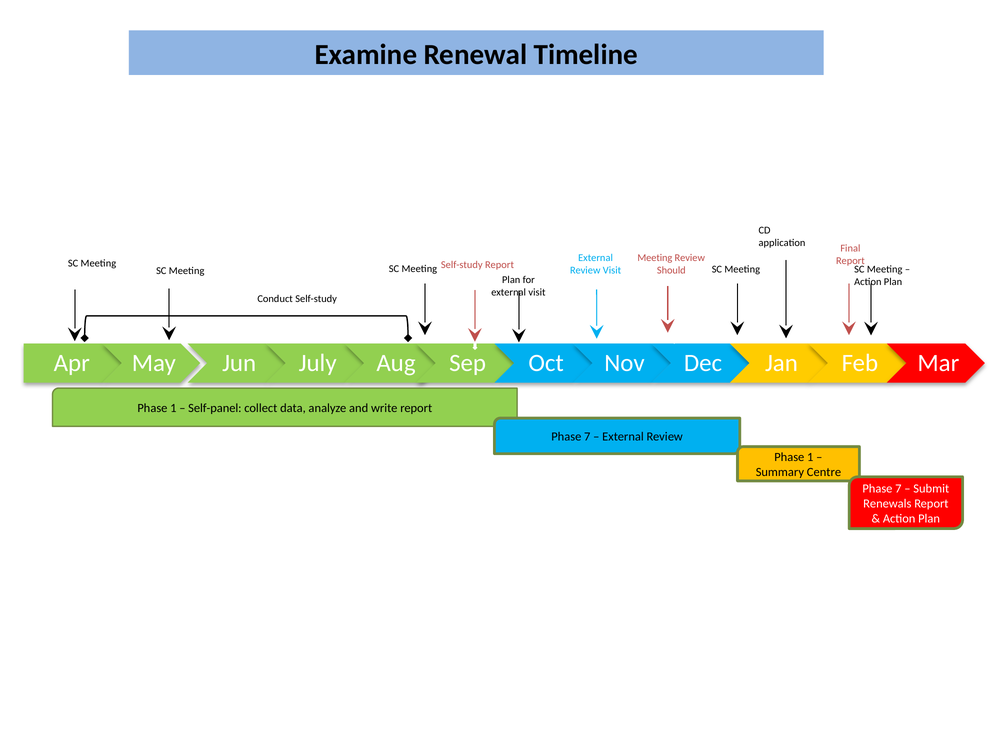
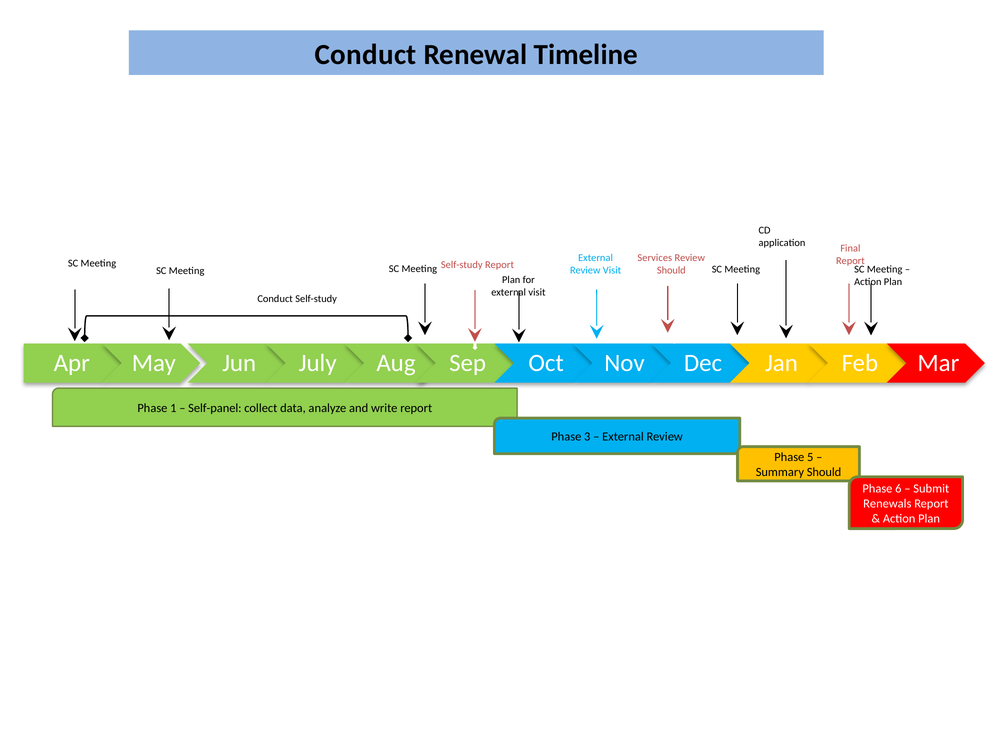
Examine: Examine -> Conduct (366, 55)
Meeting: Meeting -> Services (655, 258)
7: 7 -> 3 (587, 437)
1: 1 -> 5 (810, 458)
Summary Centre: Centre -> Should (824, 473)
7: 7 -> 6 (898, 489)
